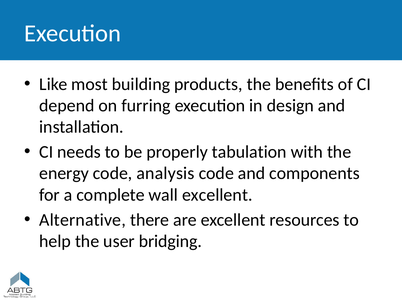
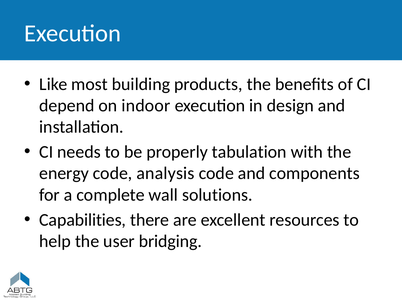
furring: furring -> indoor (146, 106)
wall excellent: excellent -> solutions (217, 195)
Alternative: Alternative -> Capabilities (83, 220)
